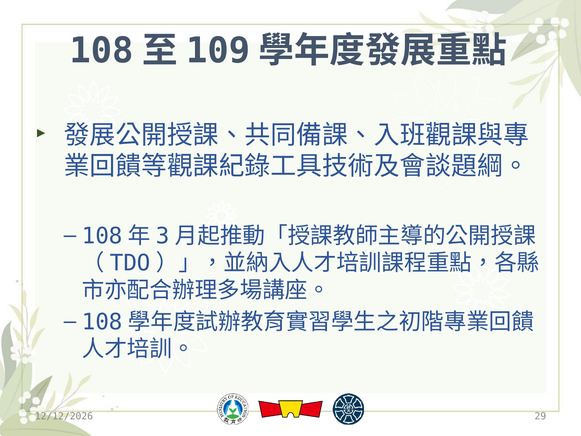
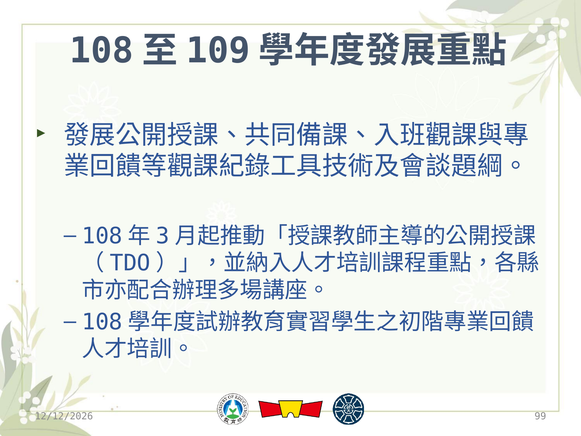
29: 29 -> 99 (540, 416)
